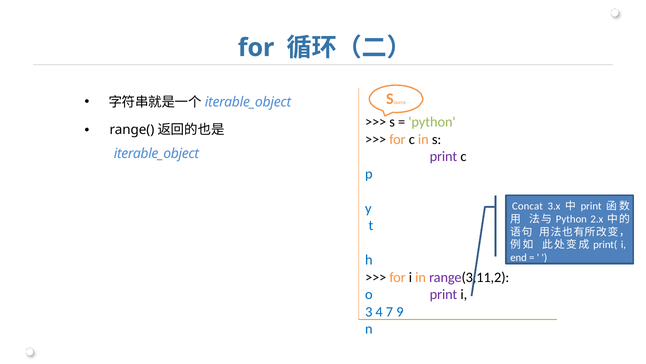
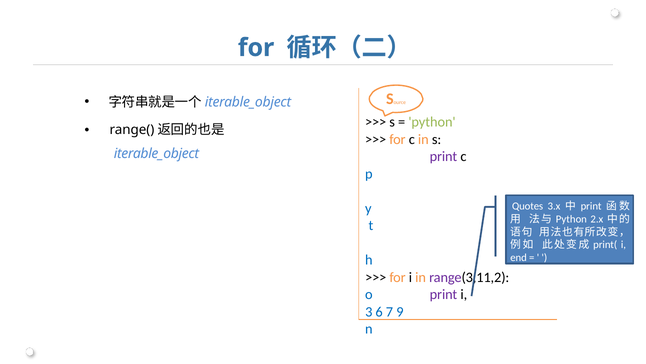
Concat: Concat -> Quotes (528, 206)
4: 4 -> 6 (379, 311)
